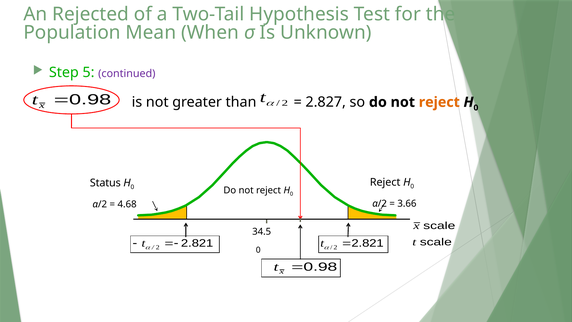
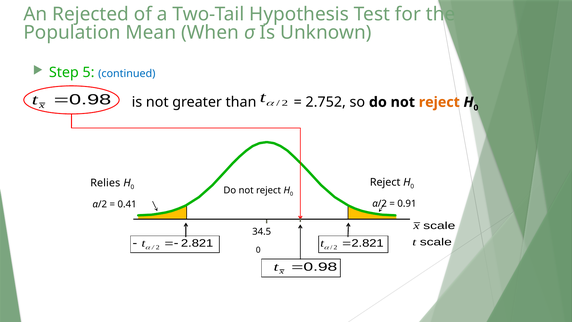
continued colour: purple -> blue (127, 74)
2.827: 2.827 -> 2.752 (326, 102)
Status: Status -> Relies (105, 183)
3.66: 3.66 -> 0.91 (407, 204)
4.68: 4.68 -> 0.41 (127, 204)
